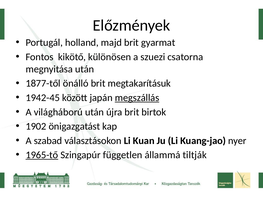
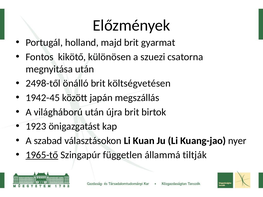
1877-től: 1877-től -> 2498-től (43, 84)
megtakarításuk: megtakarításuk -> költségvetésen (139, 84)
megszállás underline: present -> none (137, 98)
1902: 1902 -> 1923 (36, 127)
